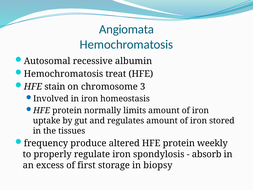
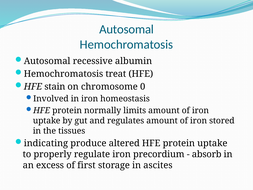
Angiomata: Angiomata -> Autosomal (127, 29)
3: 3 -> 0 (143, 86)
frequency: frequency -> indicating (46, 143)
protein weekly: weekly -> uptake (212, 143)
spondylosis: spondylosis -> precordium (159, 154)
biopsy: biopsy -> ascites (158, 165)
